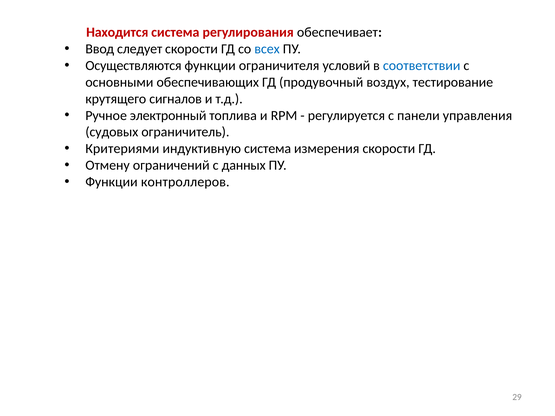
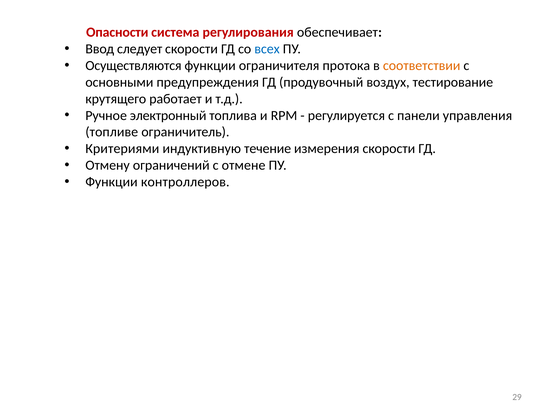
Находится: Находится -> Опасности (117, 32)
условий: условий -> протока (346, 66)
соответствии colour: blue -> orange (422, 66)
обеспечивающих: обеспечивающих -> предупреждения (208, 82)
сигналов: сигналов -> работает (176, 99)
судовых: судовых -> топливе (112, 132)
индуктивную система: система -> течение (268, 149)
данных: данных -> отмене (244, 165)
